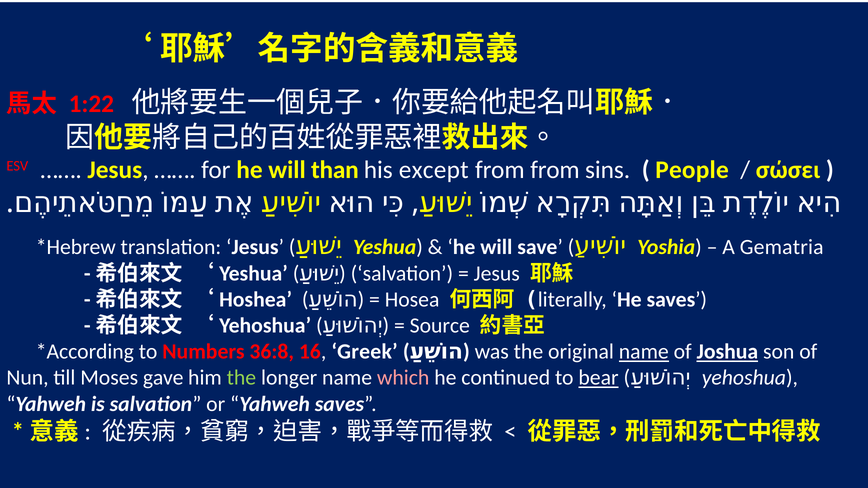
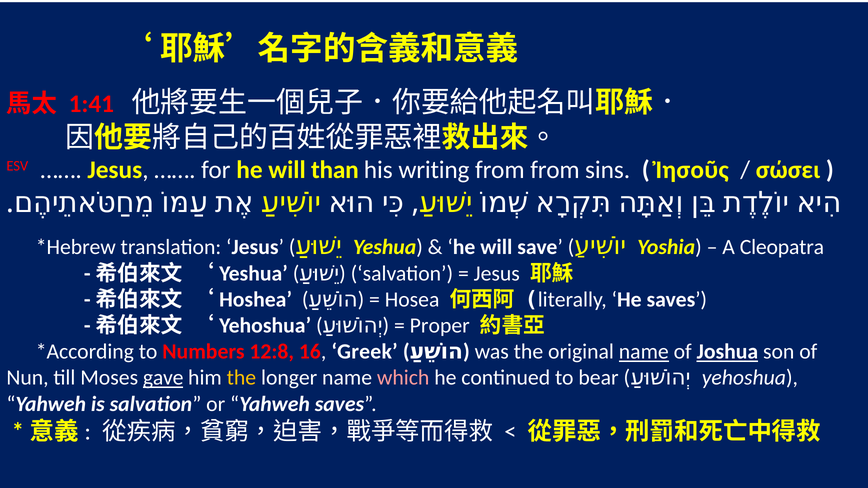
1:22: 1:22 -> 1:41 (91, 104)
except: except -> writing (434, 170)
People: People -> Ἰησοῦς (692, 170)
Gematria: Gematria -> Cleopatra (782, 247)
Source: Source -> Proper (440, 326)
36:8: 36:8 -> 12:8 (272, 352)
gave underline: none -> present (163, 378)
the colour: light green -> yellow (241, 378)
bear underline: present -> none (599, 378)
